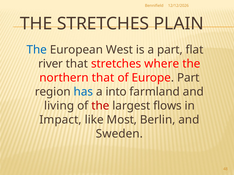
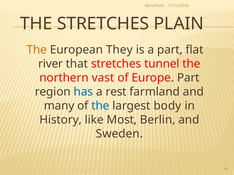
The colour: blue -> orange (37, 50)
West: West -> They (119, 50)
where: where -> tunnel (162, 64)
northern that: that -> vast (103, 78)
into: into -> rest (116, 92)
living: living -> many (59, 106)
the colour: red -> blue (100, 106)
flows: flows -> body (167, 106)
Impact: Impact -> History (61, 120)
